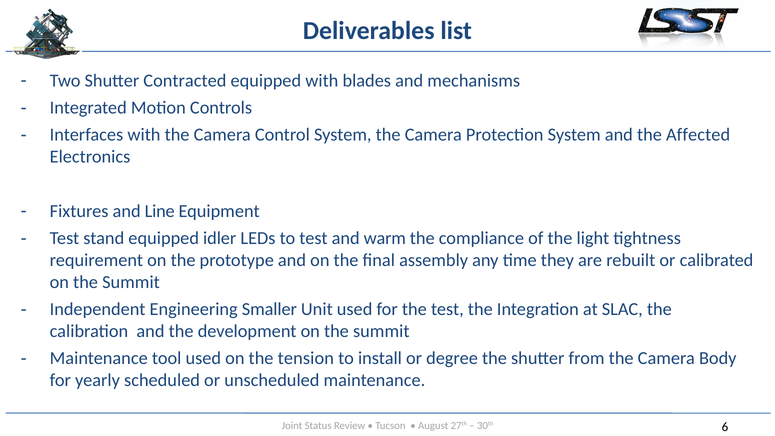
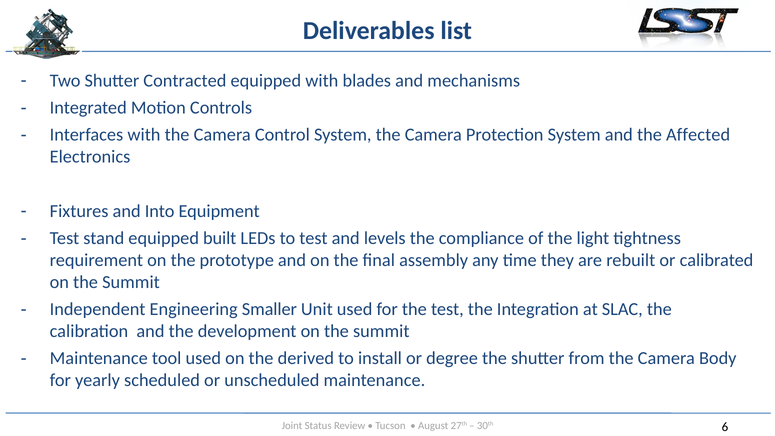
Line: Line -> Into (160, 211)
idler: idler -> built (220, 238)
warm: warm -> levels (385, 238)
tension: tension -> derived (306, 358)
